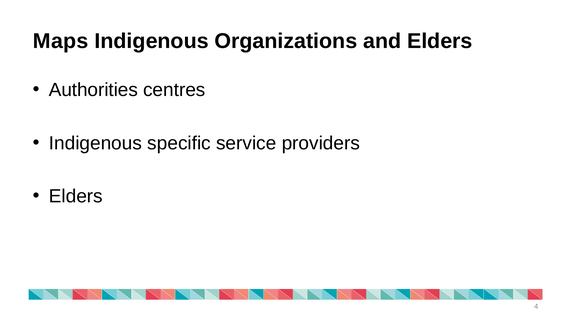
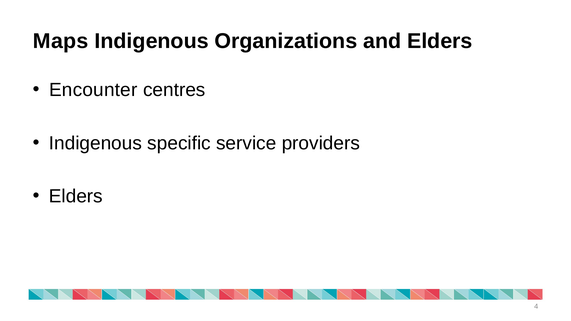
Authorities: Authorities -> Encounter (93, 90)
